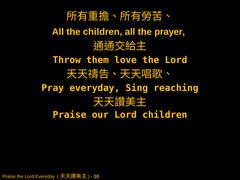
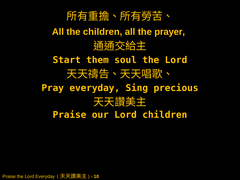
Throw: Throw -> Start (67, 60)
love: love -> soul (126, 60)
reaching: reaching -> precious (176, 88)
